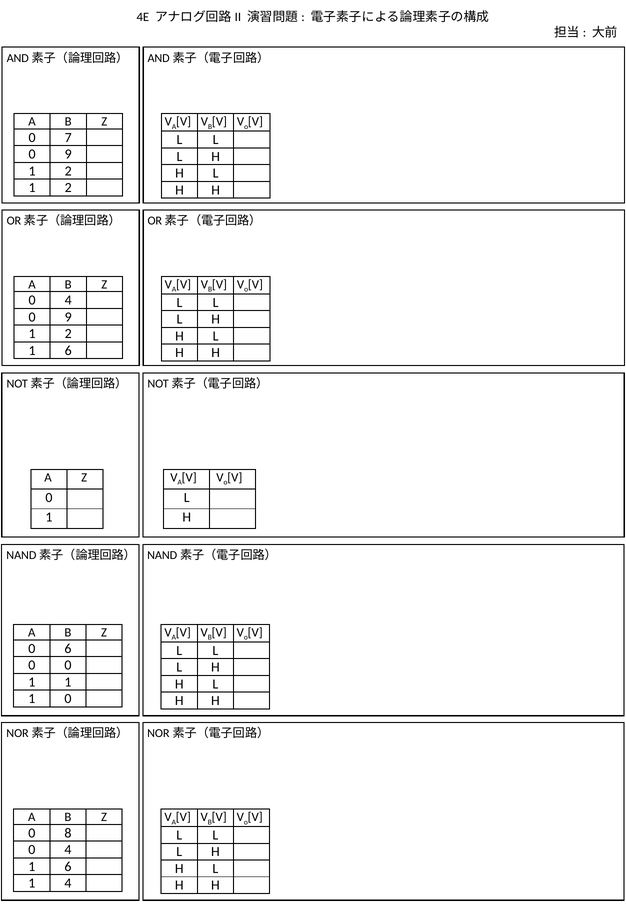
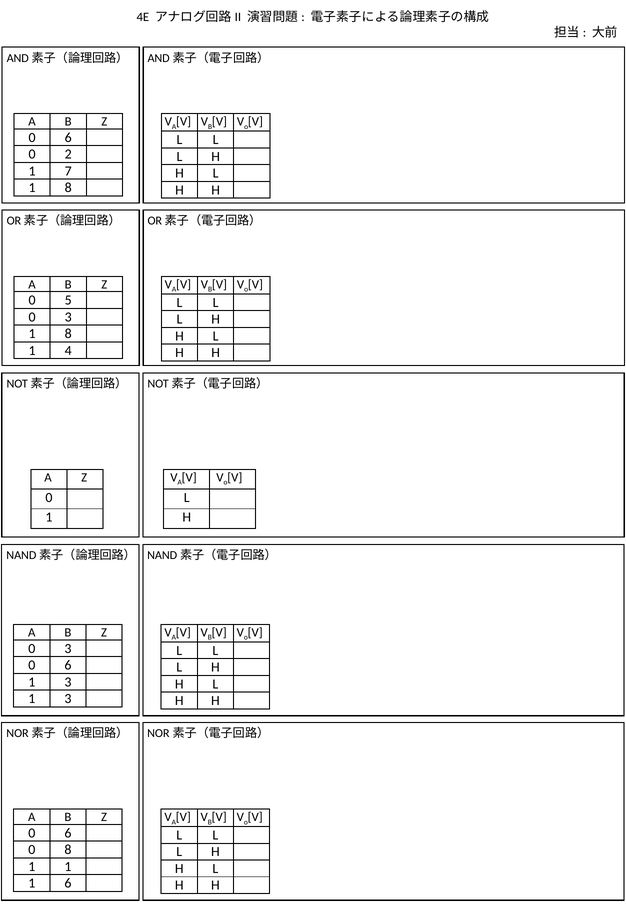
7: 7 -> 6 (68, 138)
9: 9 -> 2 (68, 154)
2: 2 -> 7 (68, 171)
2: 2 -> 8 (68, 188)
4: 4 -> 5 (68, 300)
9: 9 -> 3 (68, 317)
2: 2 -> 8 (68, 334)
6: 6 -> 4 (68, 350)
6: 6 -> 3 (68, 648)
0: 0 -> 6 (68, 665)
1: 1 -> 3 (68, 681)
0: 0 -> 3 (68, 698)
8: 8 -> 6 (68, 832)
4: 4 -> 8 (68, 849)
6: 6 -> 1 (68, 866)
1 4: 4 -> 6 (68, 883)
